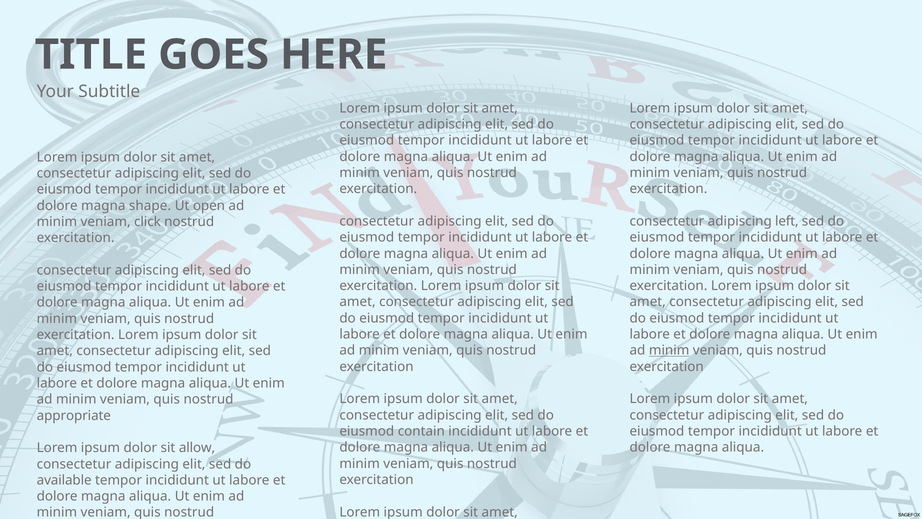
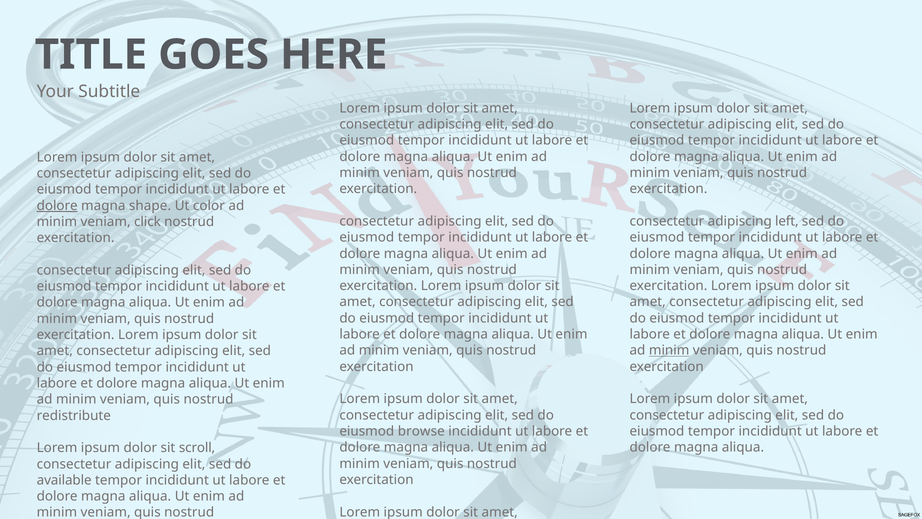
dolore underline: none -> present (57, 205)
open: open -> color (209, 205)
appropriate: appropriate -> redistribute (74, 415)
contain: contain -> browse (421, 431)
allow: allow -> scroll (197, 448)
